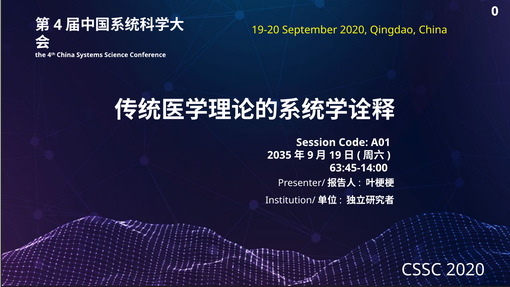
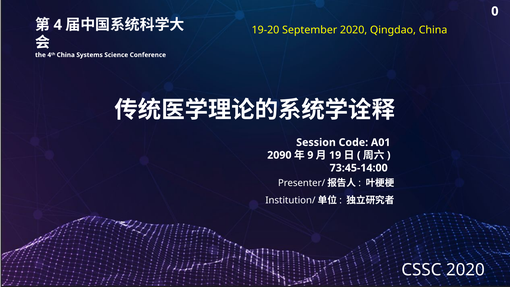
2035: 2035 -> 2090 (279, 155)
63:45-14:00: 63:45-14:00 -> 73:45-14:00 (359, 168)
